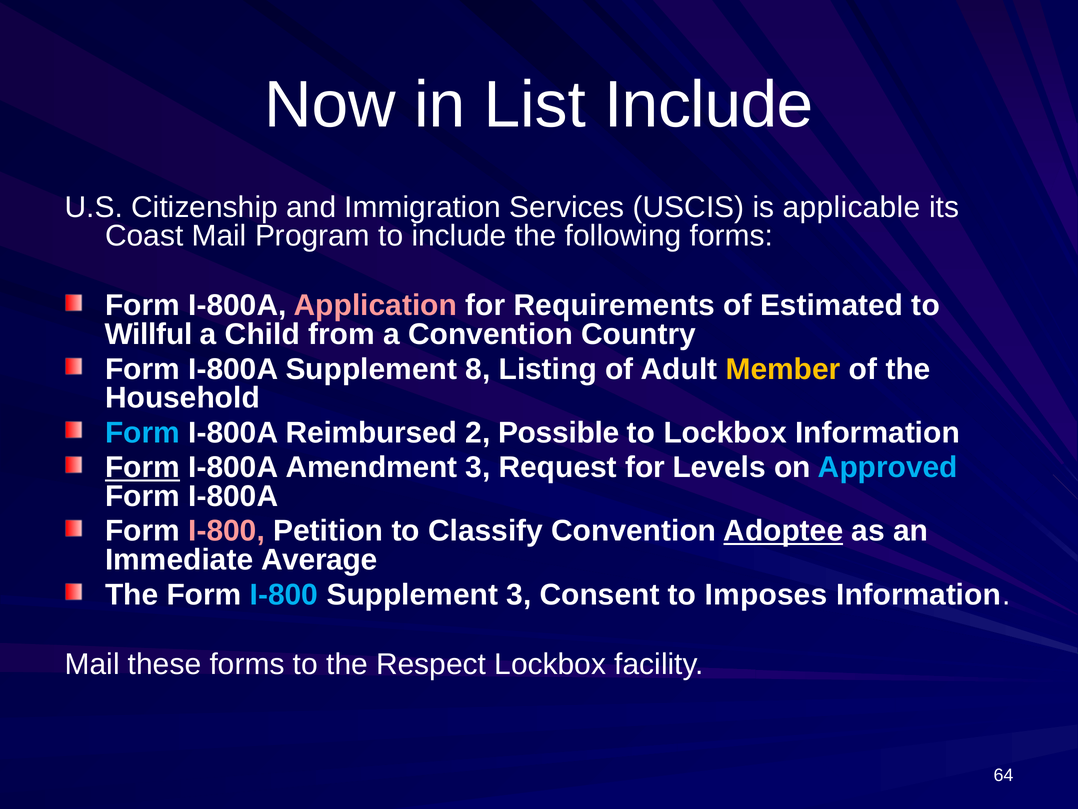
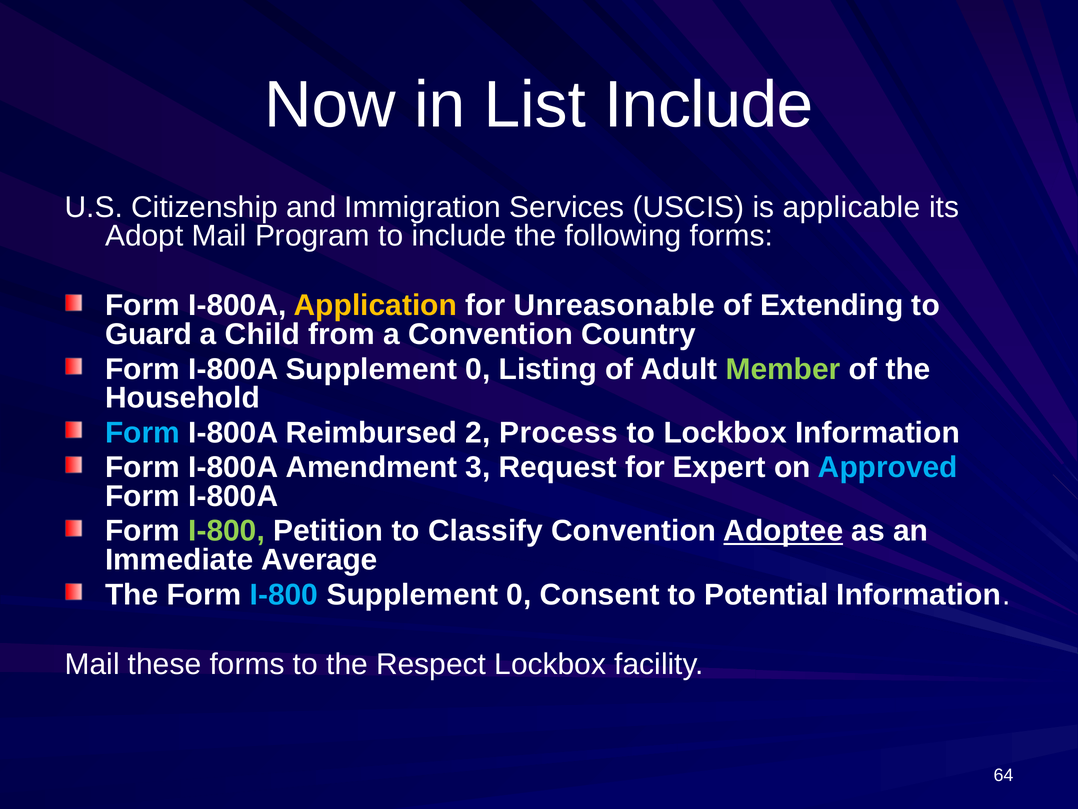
Coast: Coast -> Adopt (144, 236)
Application colour: pink -> yellow (375, 305)
Requirements: Requirements -> Unreasonable (614, 305)
Estimated: Estimated -> Extending (832, 305)
Willful: Willful -> Guard (148, 334)
I-800A Supplement 8: 8 -> 0 (478, 369)
Member colour: yellow -> light green (783, 369)
Possible: Possible -> Process (559, 432)
Form underline: present -> none (143, 467)
Levels: Levels -> Expert (719, 467)
I-800 colour: pink -> light green (227, 531)
3: 3 -> 0 (519, 594)
Imposes: Imposes -> Potential (766, 594)
